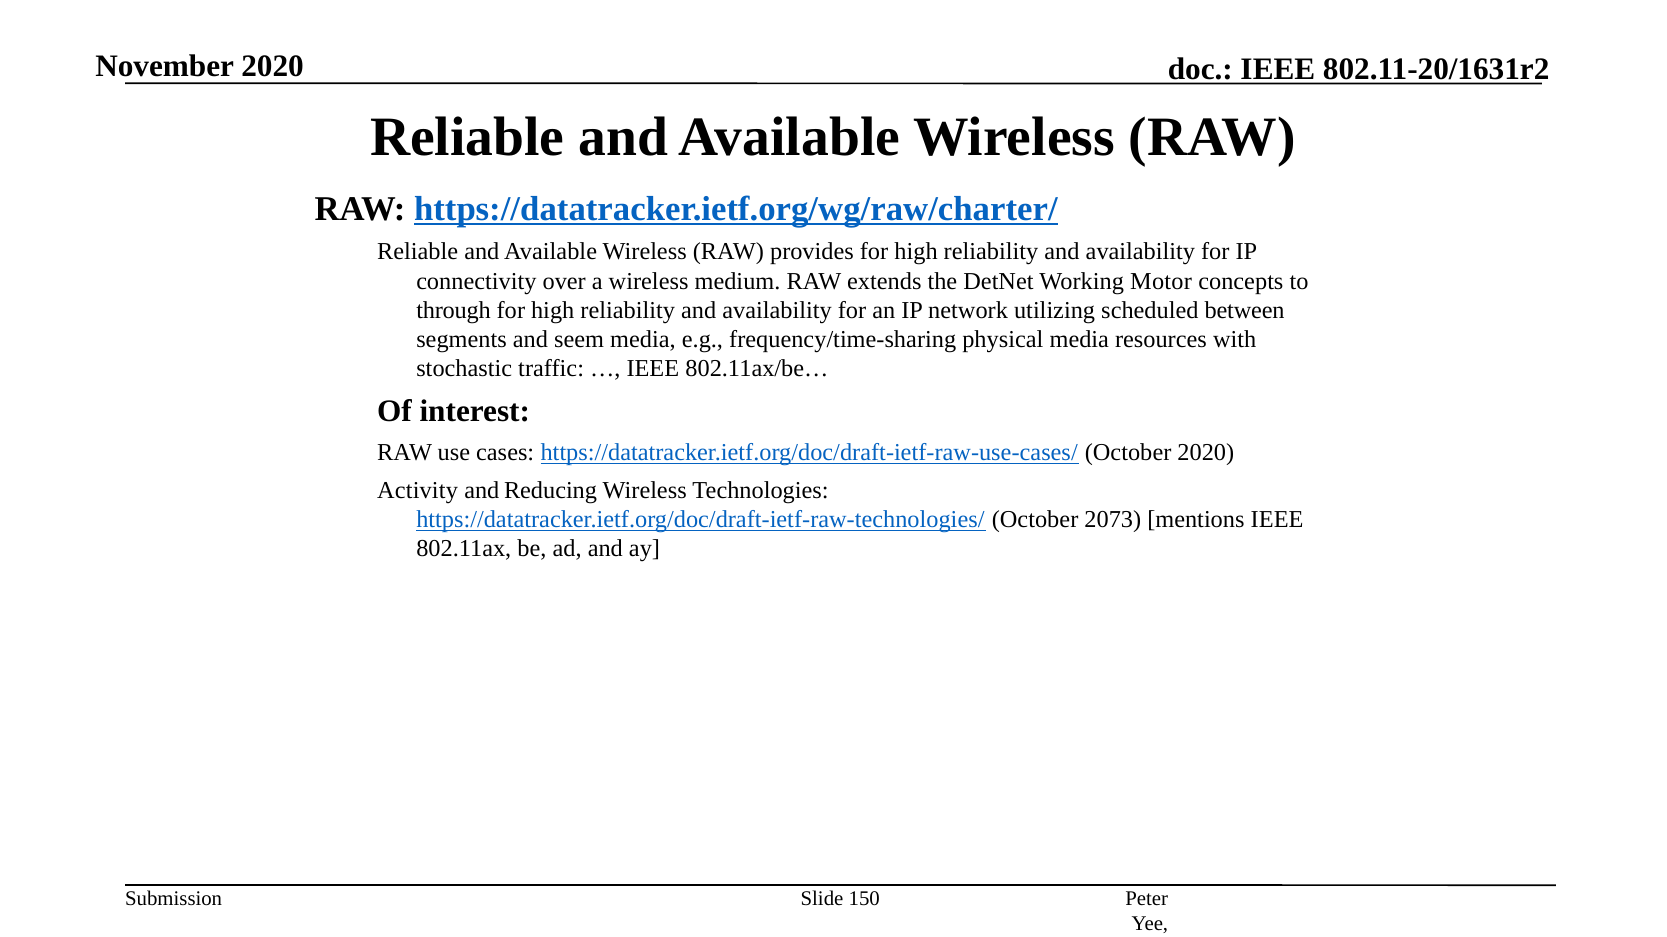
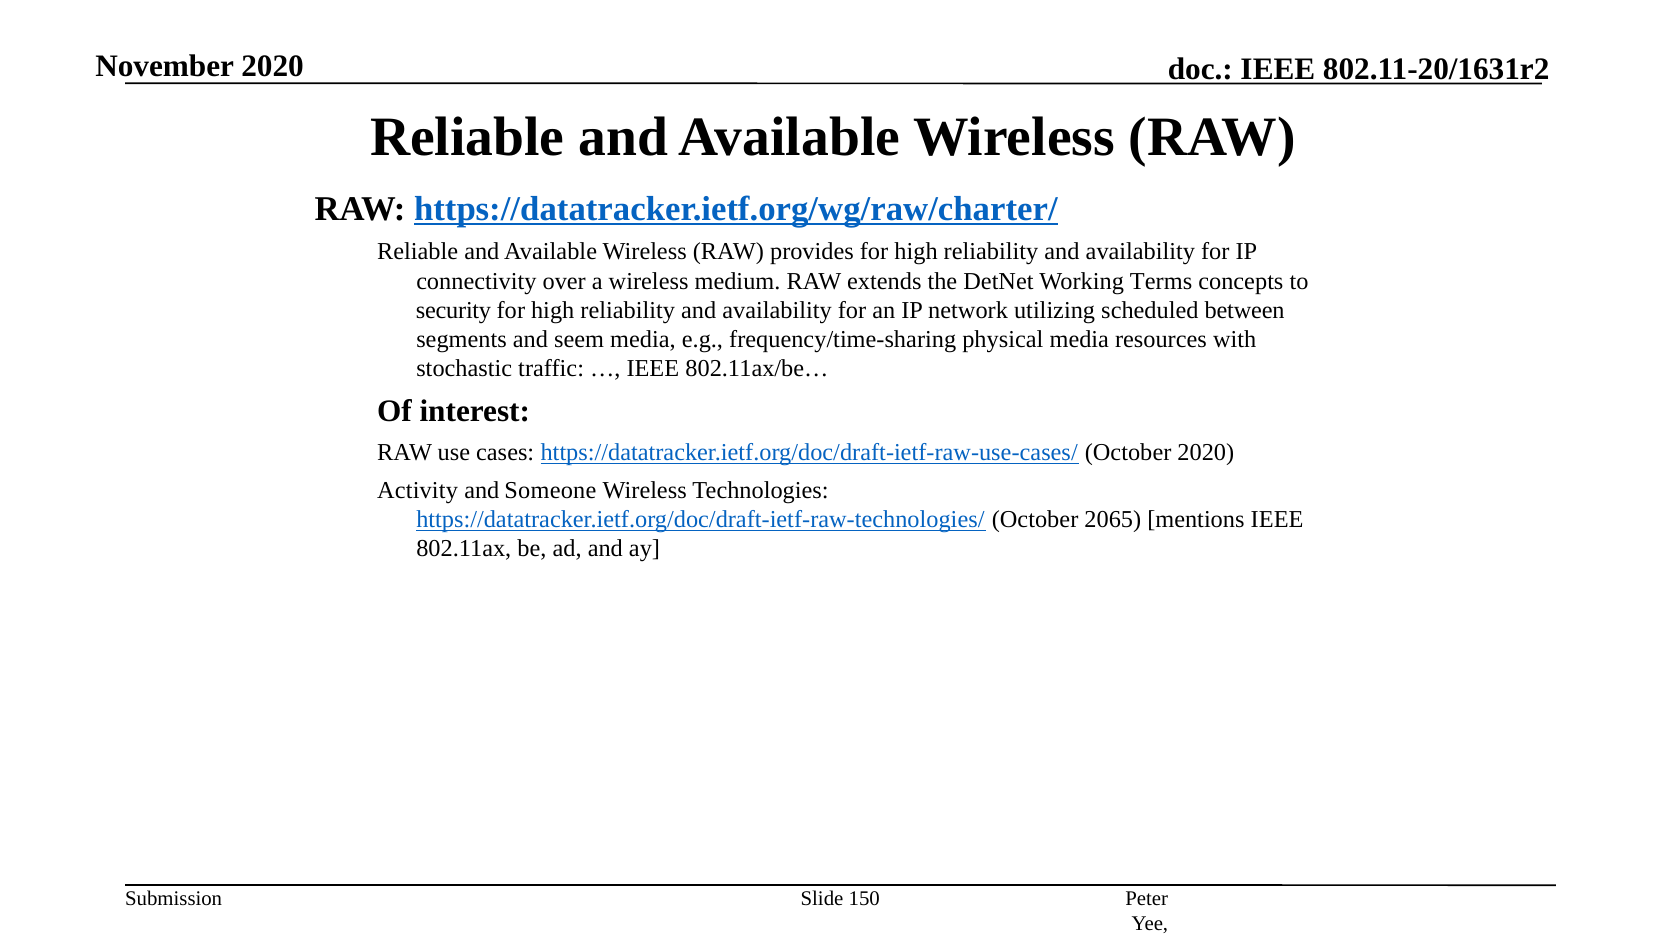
Motor: Motor -> Terms (1161, 281)
through: through -> security (454, 311)
Reducing: Reducing -> Someone (550, 491)
2073: 2073 -> 2065 (1113, 520)
